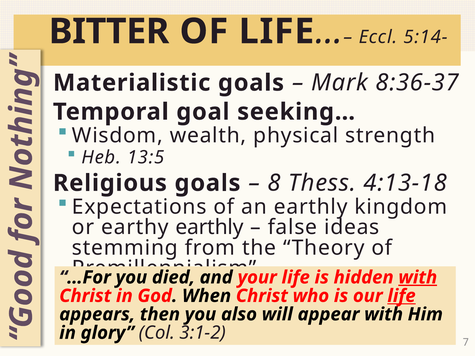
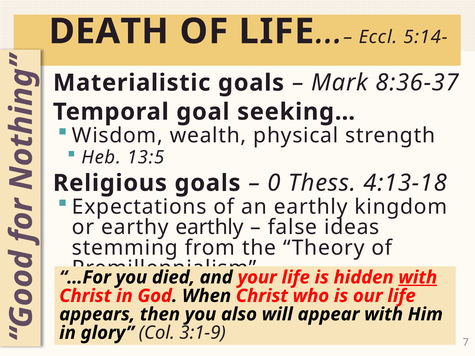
BITTER: BITTER -> DEATH (109, 31)
8: 8 -> 0 (274, 183)
life underline: present -> none (402, 296)
3:1-2: 3:1-2 -> 3:1-9 (203, 333)
